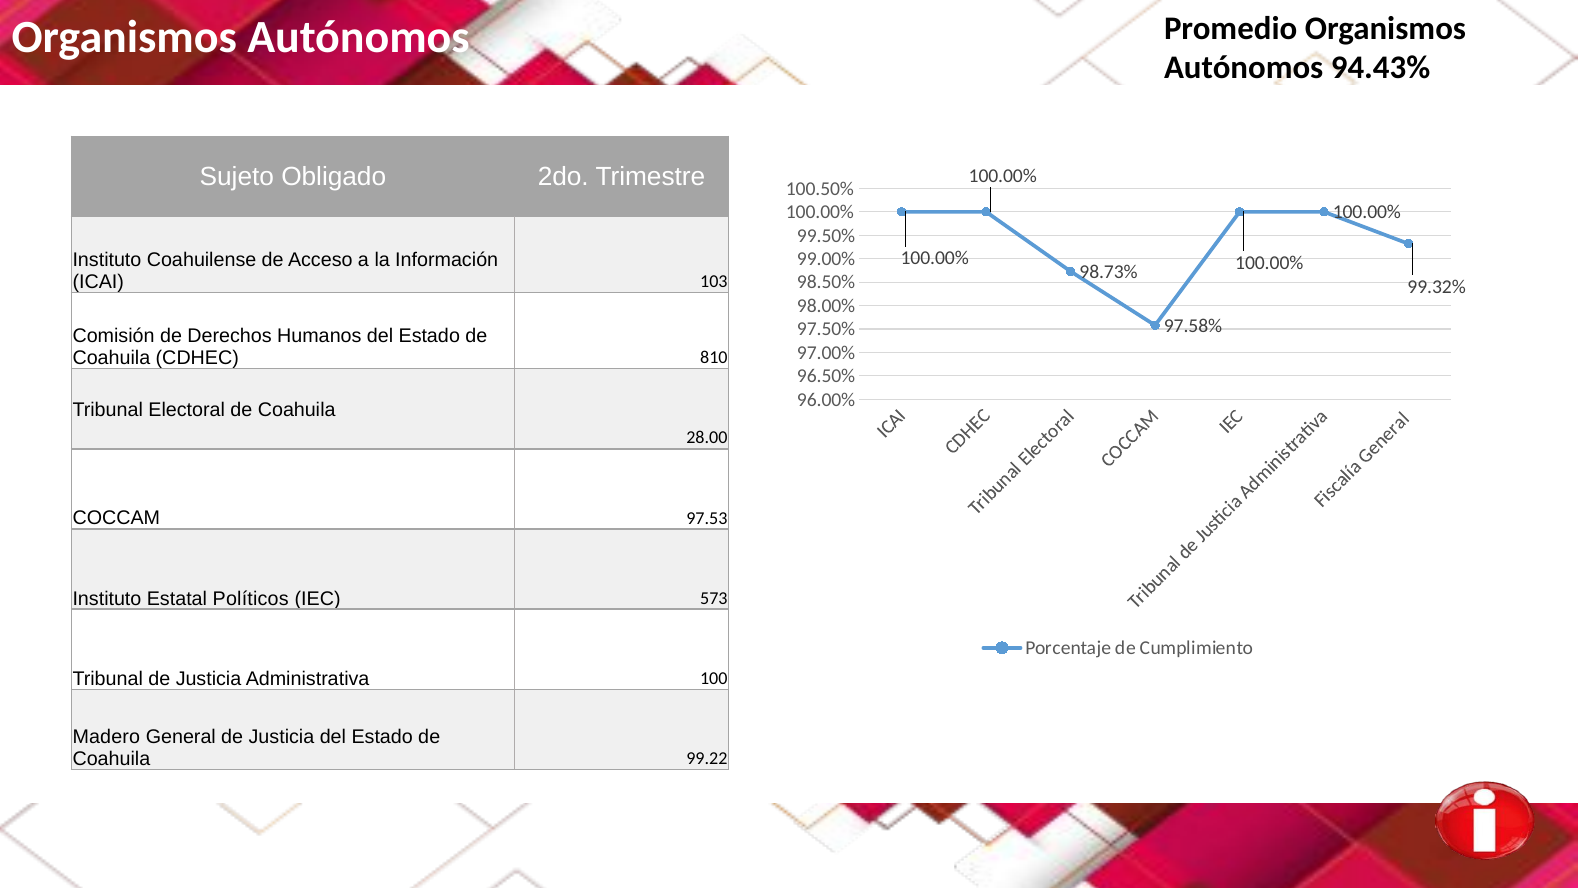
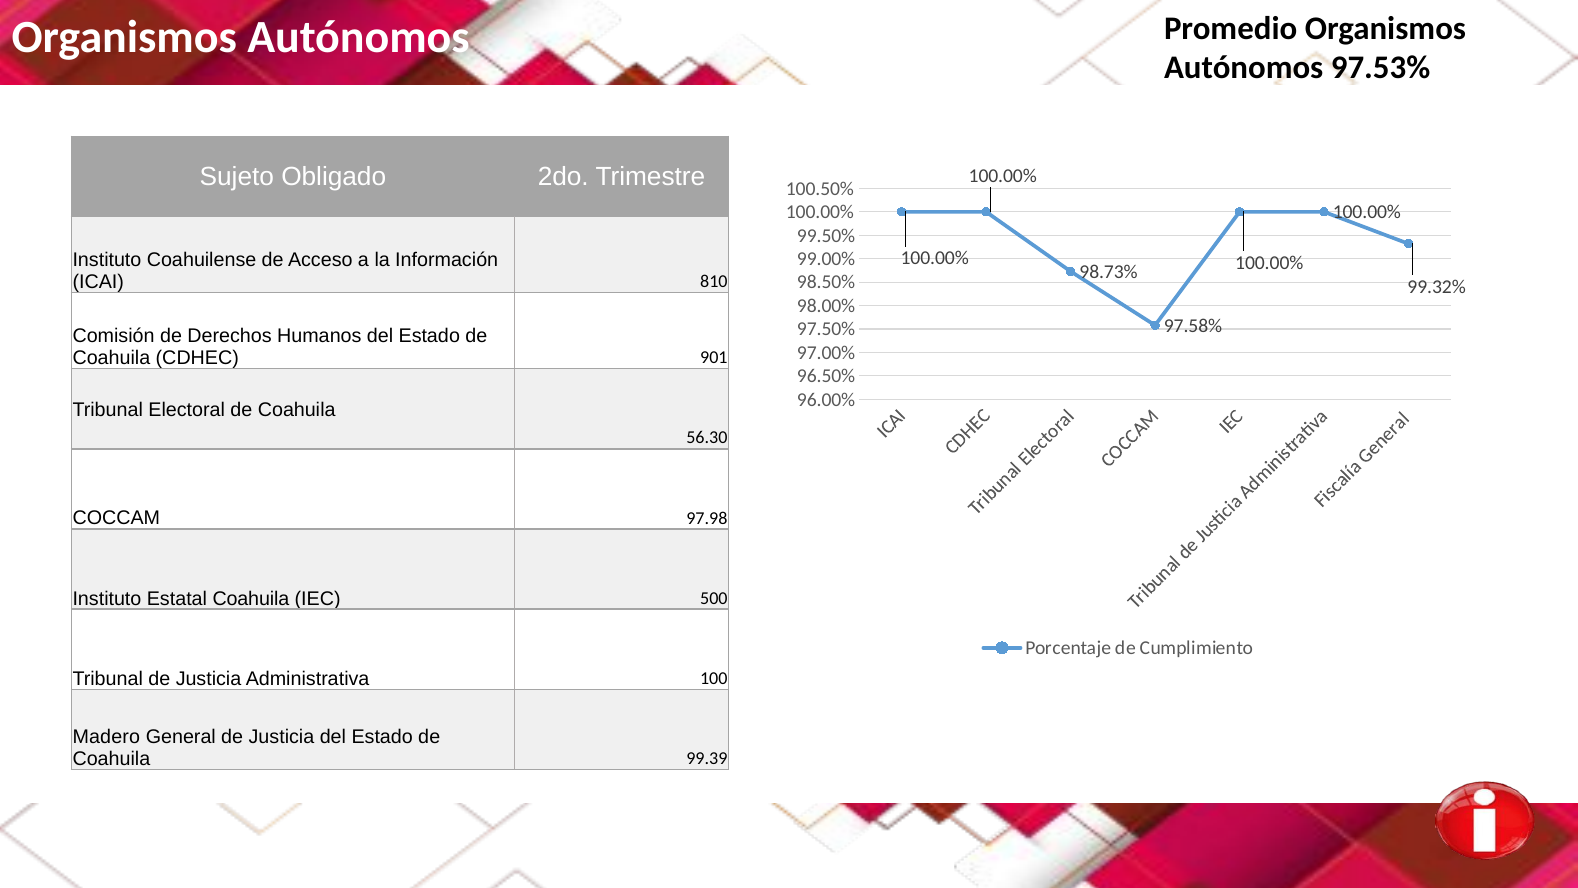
94.43%: 94.43% -> 97.53% (1381, 68)
103: 103 -> 810 (714, 282)
810: 810 -> 901 (714, 358)
28.00: 28.00 -> 56.30 (707, 438)
97.53: 97.53 -> 97.98 (707, 518)
Estatal Políticos: Políticos -> Coahuila (251, 598)
573: 573 -> 500 (714, 598)
99.22: 99.22 -> 99.39 (707, 758)
